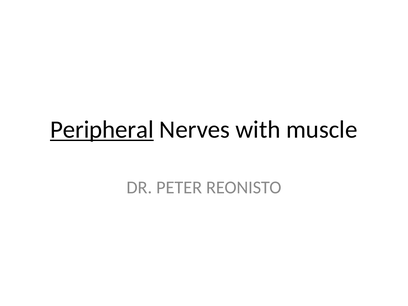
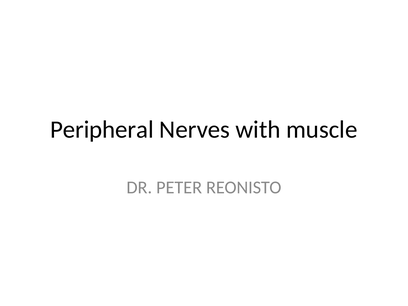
Peripheral underline: present -> none (102, 130)
